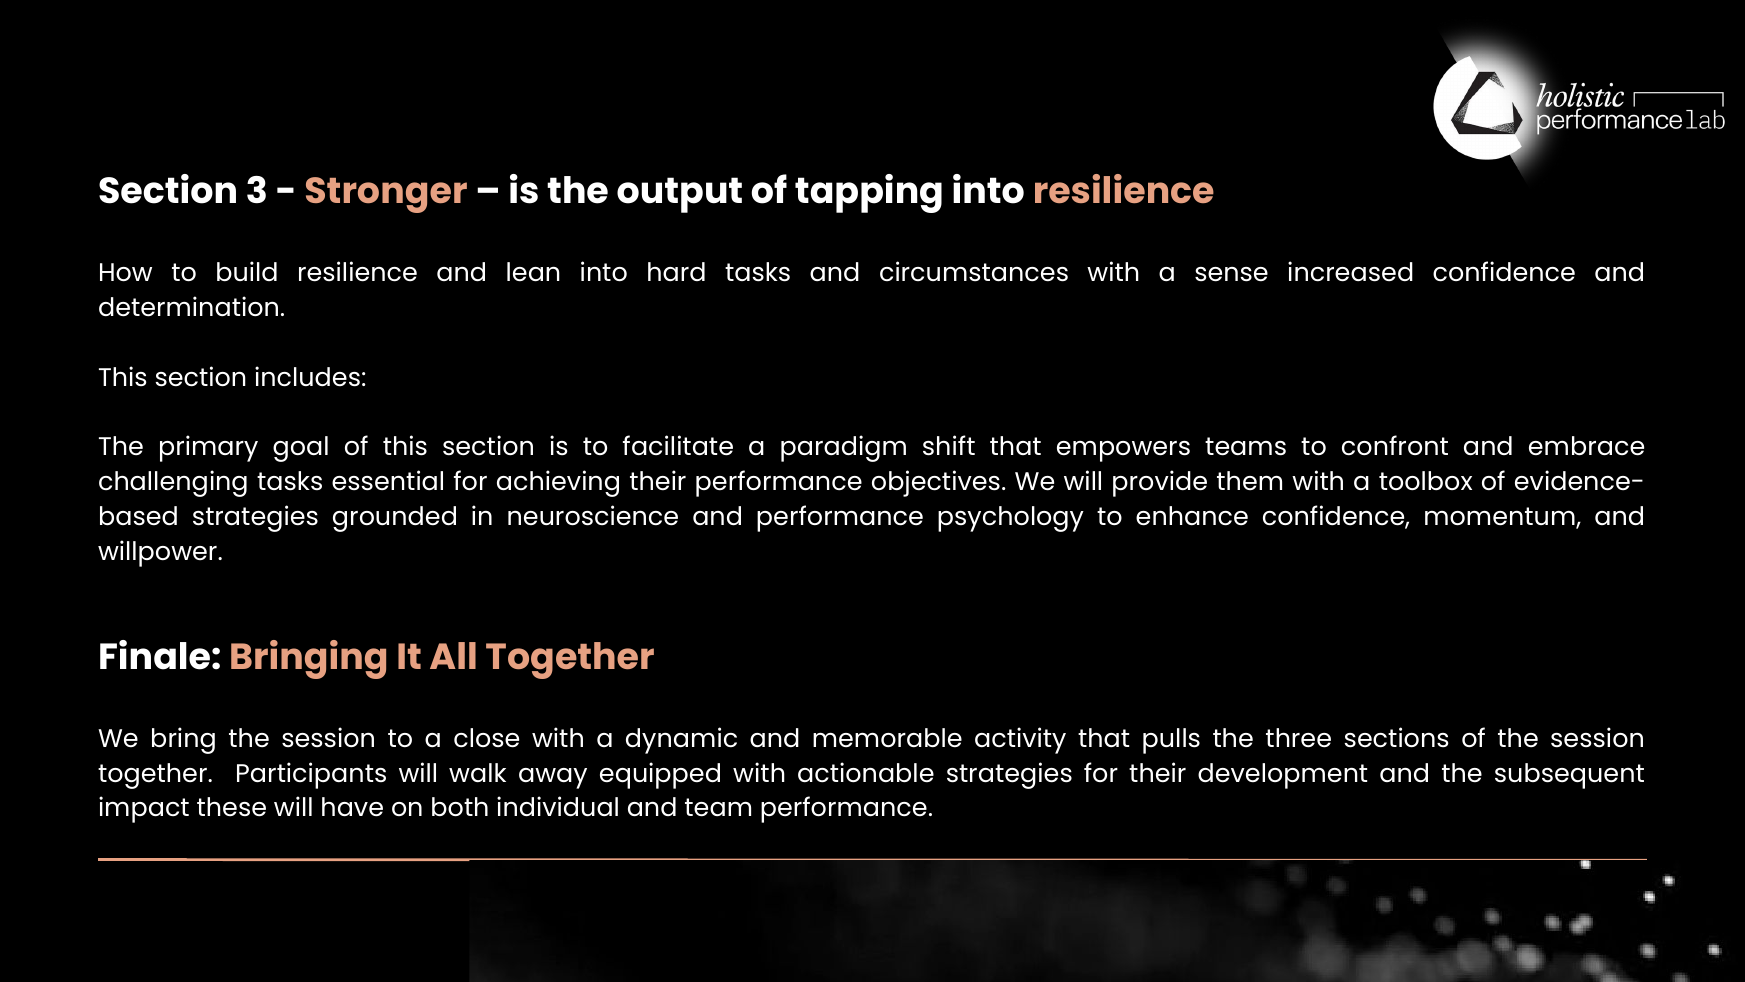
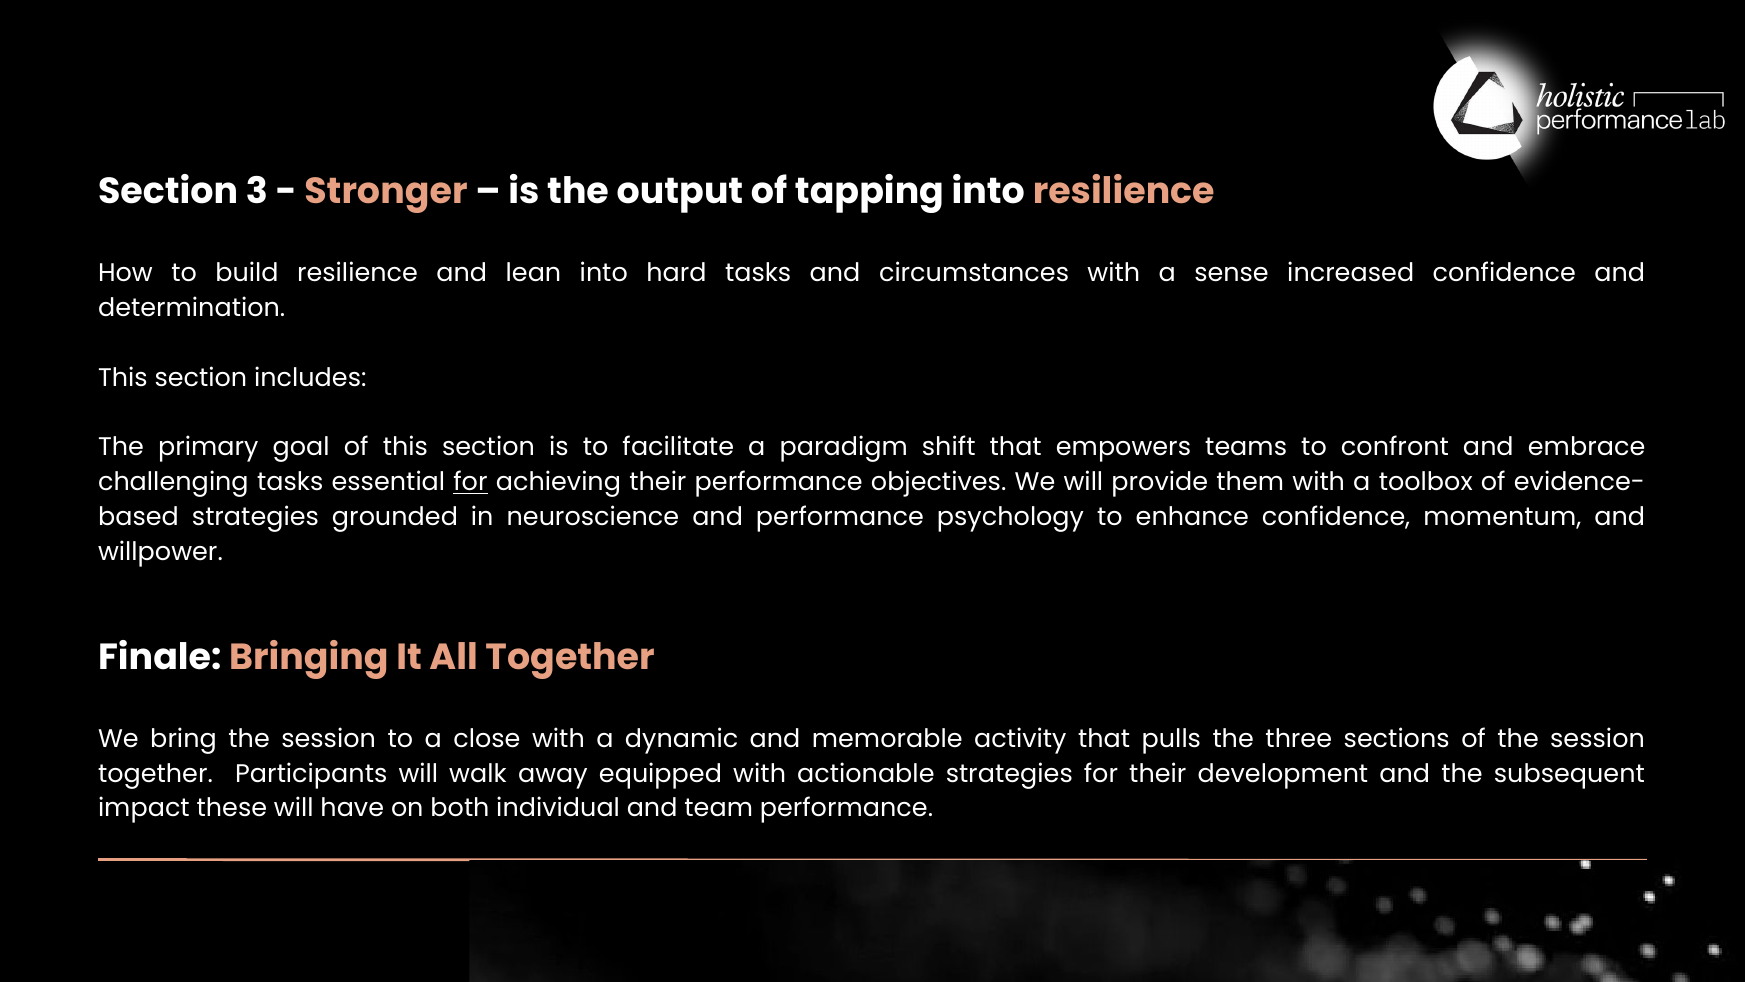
for underline: none -> present (470, 482)
